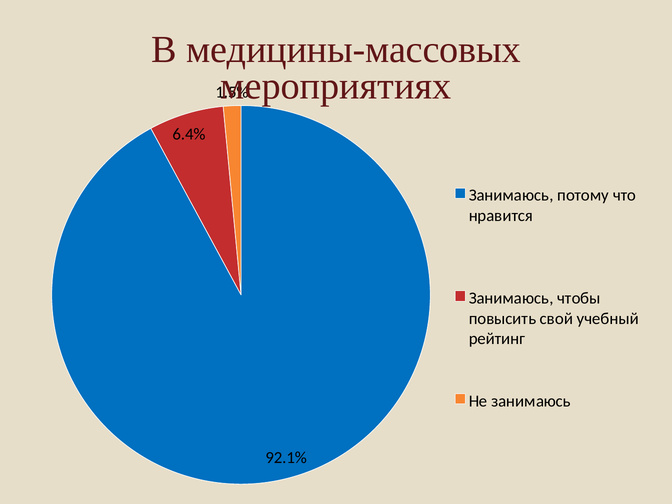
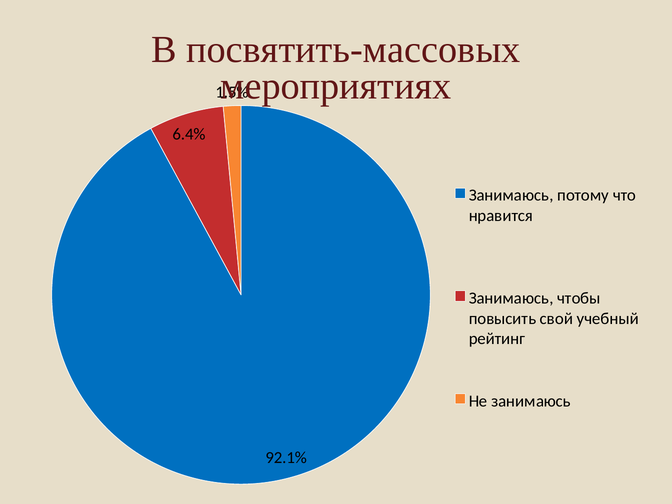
медицины-массовых: медицины-массовых -> посвятить-массовых (353, 50)
